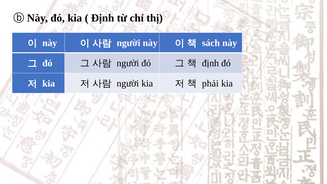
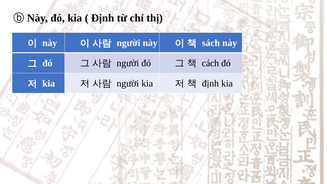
định: định -> cách (210, 63)
phải: phải -> định (210, 84)
